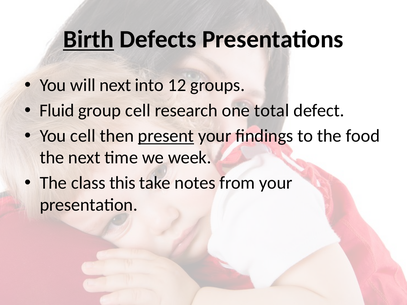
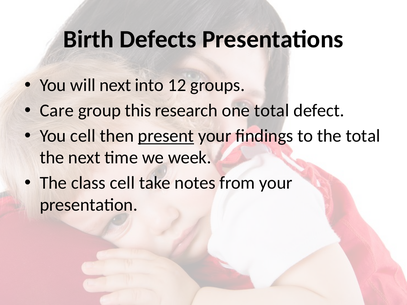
Birth underline: present -> none (89, 39)
Fluid: Fluid -> Care (57, 111)
group cell: cell -> this (138, 111)
the food: food -> total (363, 136)
class this: this -> cell (122, 183)
